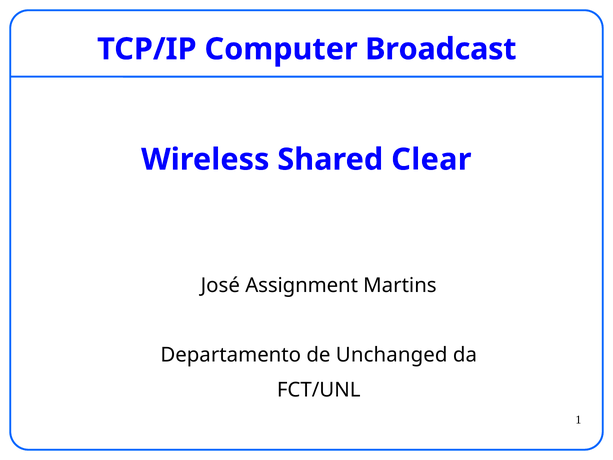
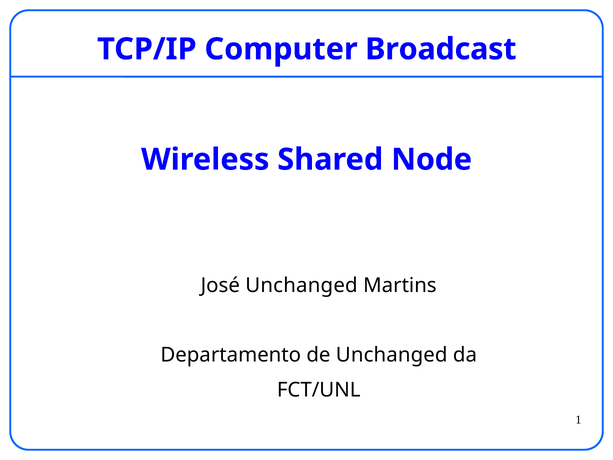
Clear: Clear -> Node (432, 159)
José Assignment: Assignment -> Unchanged (301, 285)
